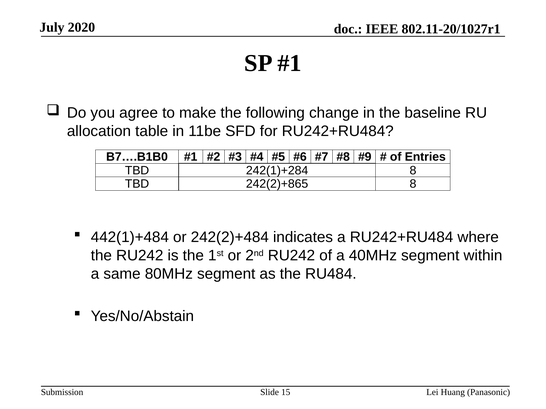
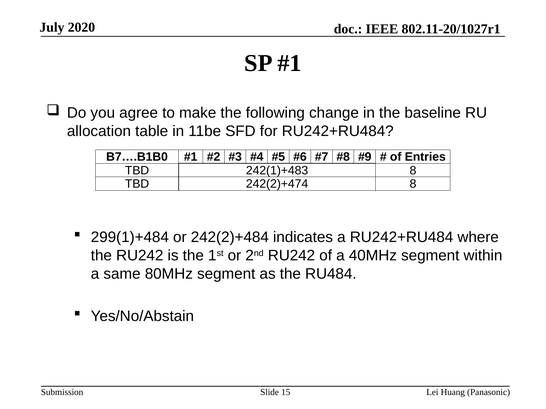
242(1)+284: 242(1)+284 -> 242(1)+483 (277, 171)
242(2)+865: 242(2)+865 -> 242(2)+474 (277, 184)
442(1)+484: 442(1)+484 -> 299(1)+484 (130, 238)
